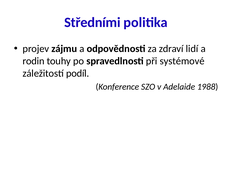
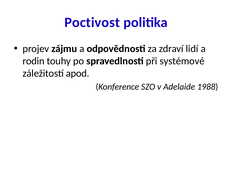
Středními: Středními -> Poctivost (92, 22)
podíl: podíl -> apod (78, 73)
